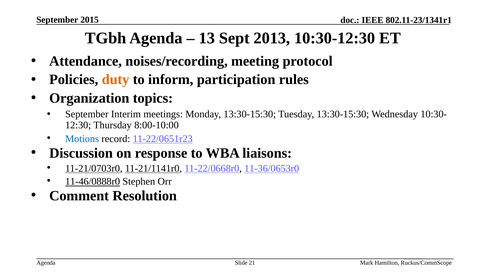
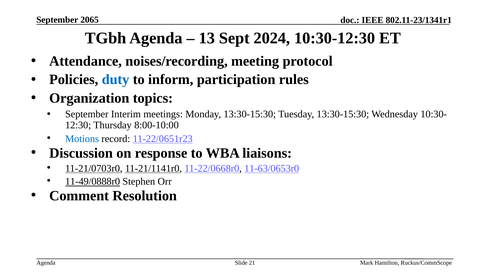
2015: 2015 -> 2065 (90, 20)
2013: 2013 -> 2024 (272, 38)
duty colour: orange -> blue (116, 79)
11-36/0653r0: 11-36/0653r0 -> 11-63/0653r0 (272, 168)
11-46/0888r0: 11-46/0888r0 -> 11-49/0888r0 (93, 181)
